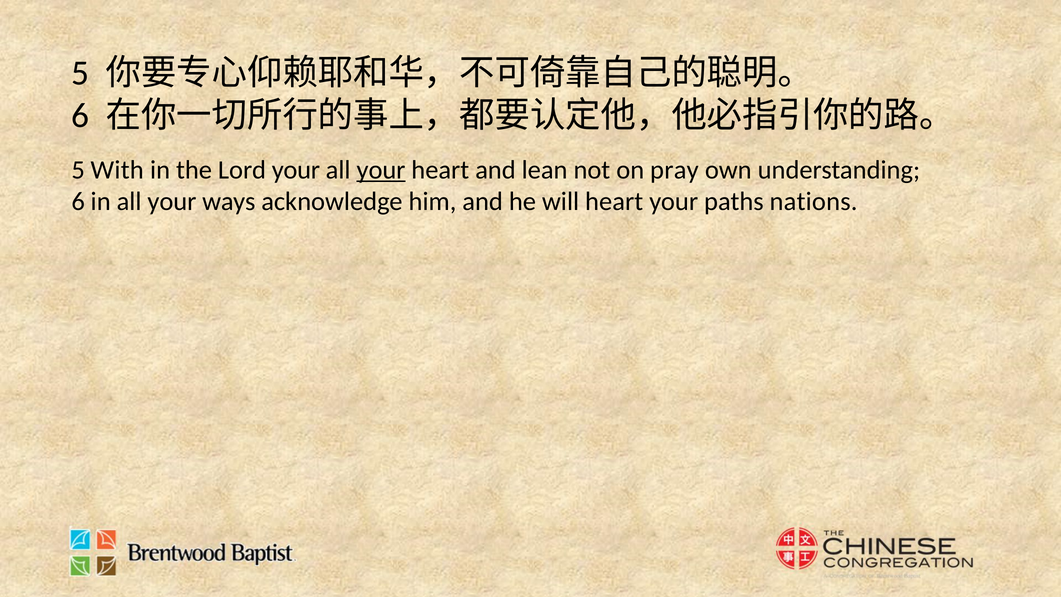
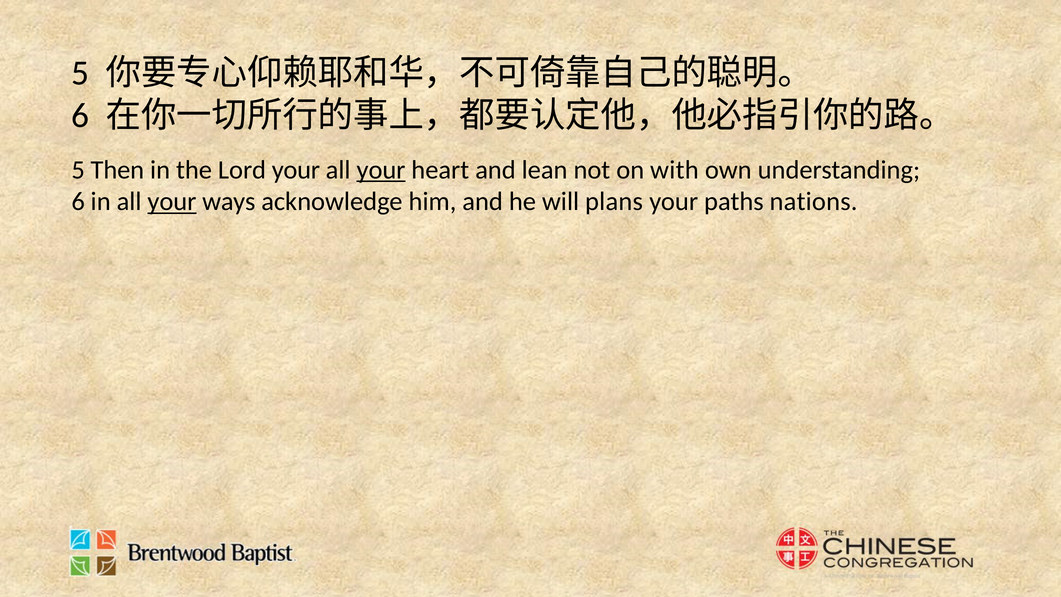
With: With -> Then (117, 170)
pray: pray -> with (674, 170)
your underline: none -> present (172, 202)
will heart: heart -> plans (614, 202)
